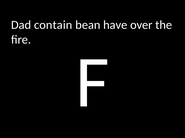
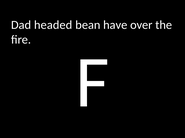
contain: contain -> headed (53, 25)
